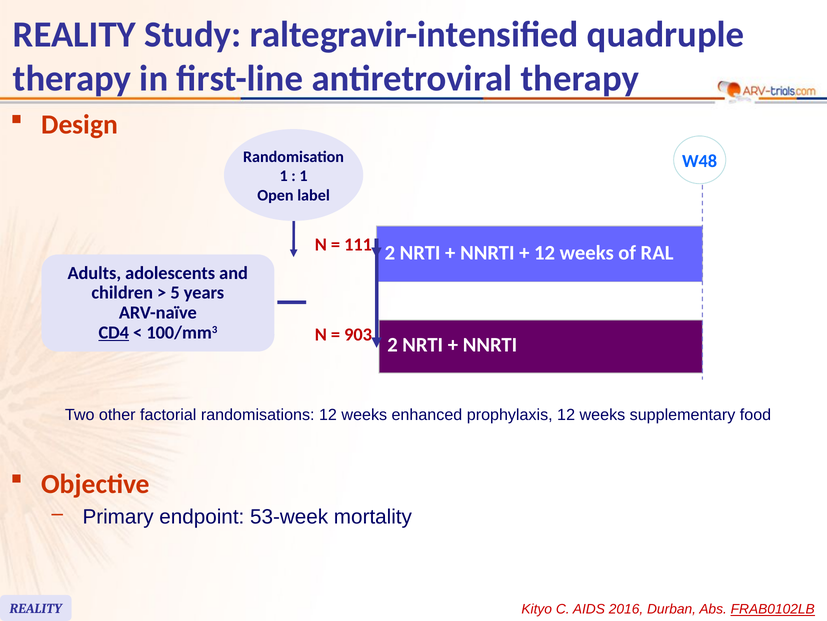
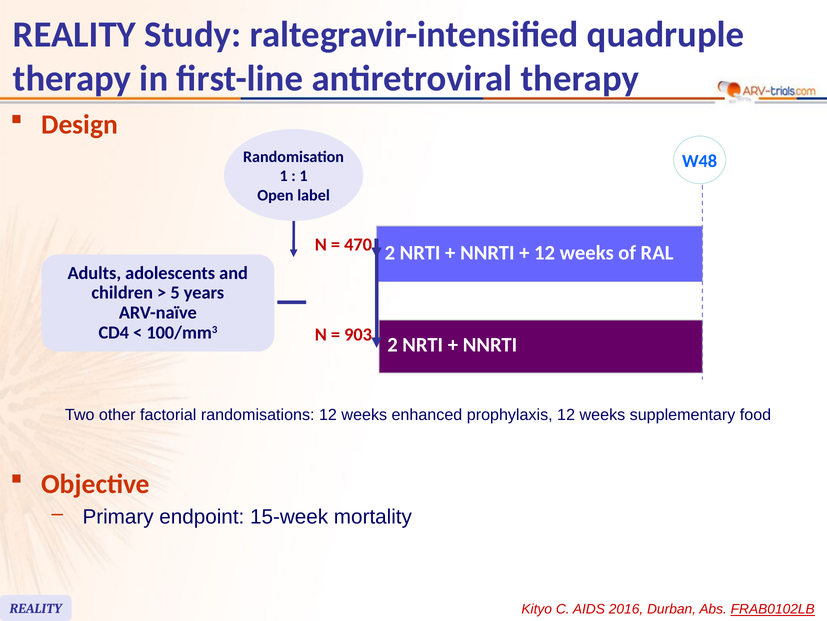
111: 111 -> 470 (358, 244)
CD4 underline: present -> none (114, 332)
53-week: 53-week -> 15-week (289, 516)
